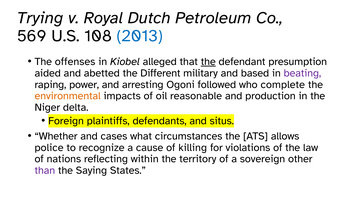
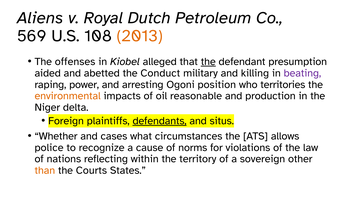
Trying: Trying -> Aliens (40, 18)
2013 colour: blue -> orange (140, 36)
Different: Different -> Conduct (160, 73)
based: based -> killing (255, 73)
followed: followed -> position (217, 84)
complete: complete -> territories (283, 84)
defendants underline: none -> present (160, 121)
killing: killing -> norms (193, 147)
than colour: purple -> orange (45, 170)
Saying: Saying -> Courts (91, 170)
